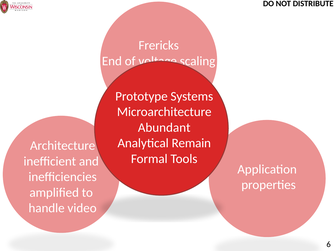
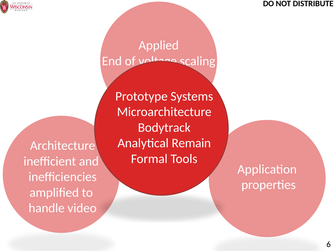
Frericks: Frericks -> Applied (159, 45)
Abundant: Abundant -> Bodytrack (164, 127)
